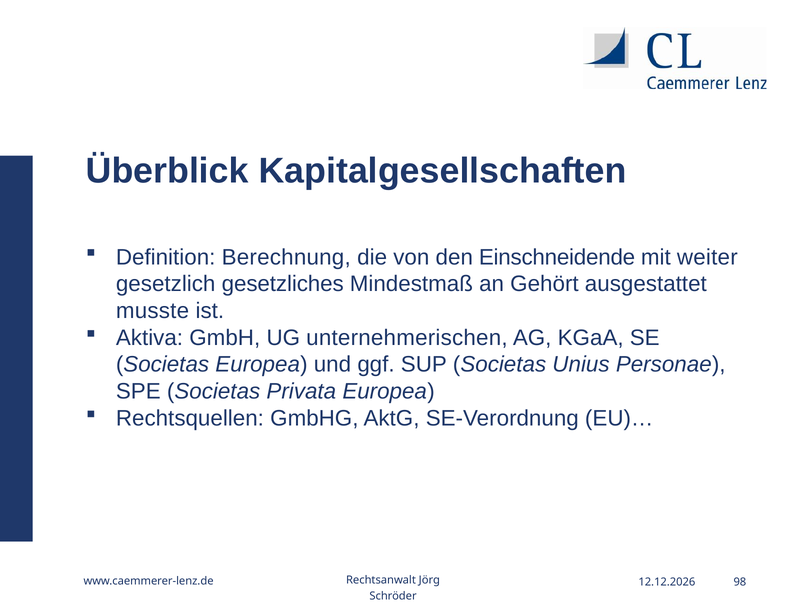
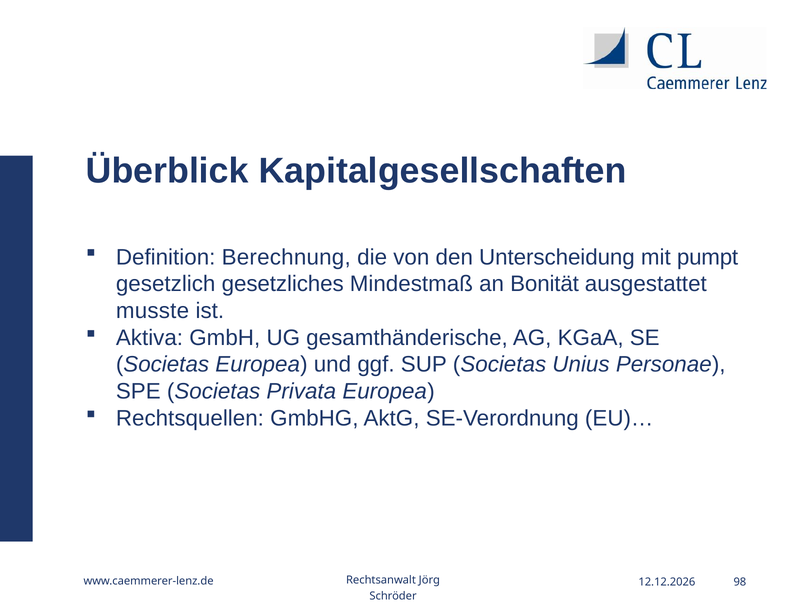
Einschneidende: Einschneidende -> Unterscheidung (557, 257)
weiter: weiter -> pumpt (708, 257)
Gehört: Gehört -> Bonität (545, 284)
unternehmerischen: unternehmerischen -> gesamthänderische (407, 338)
